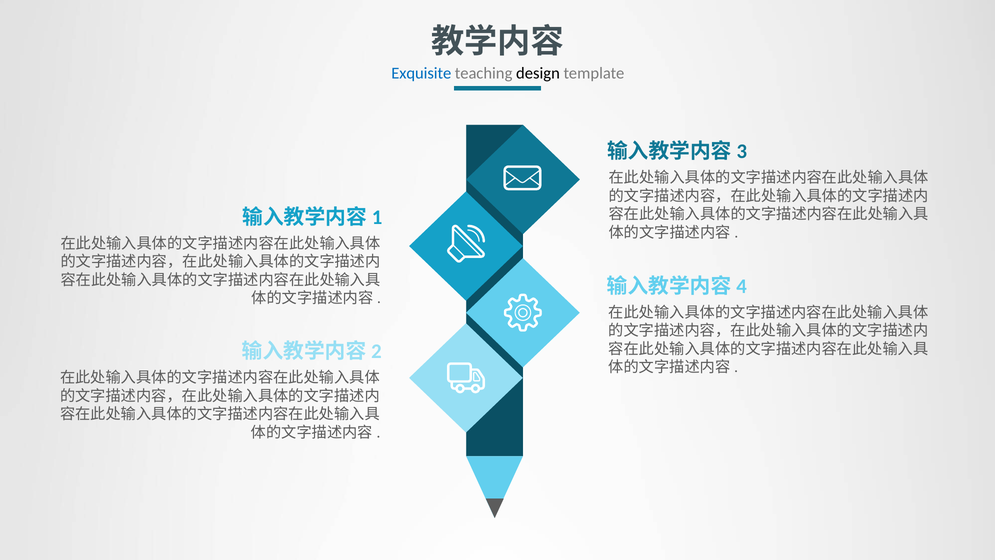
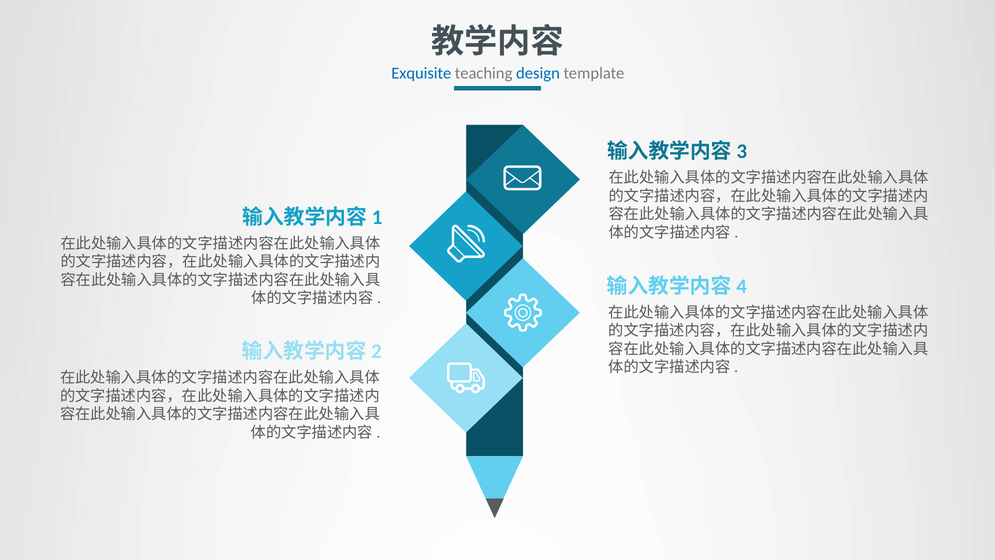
design colour: black -> blue (538, 73)
